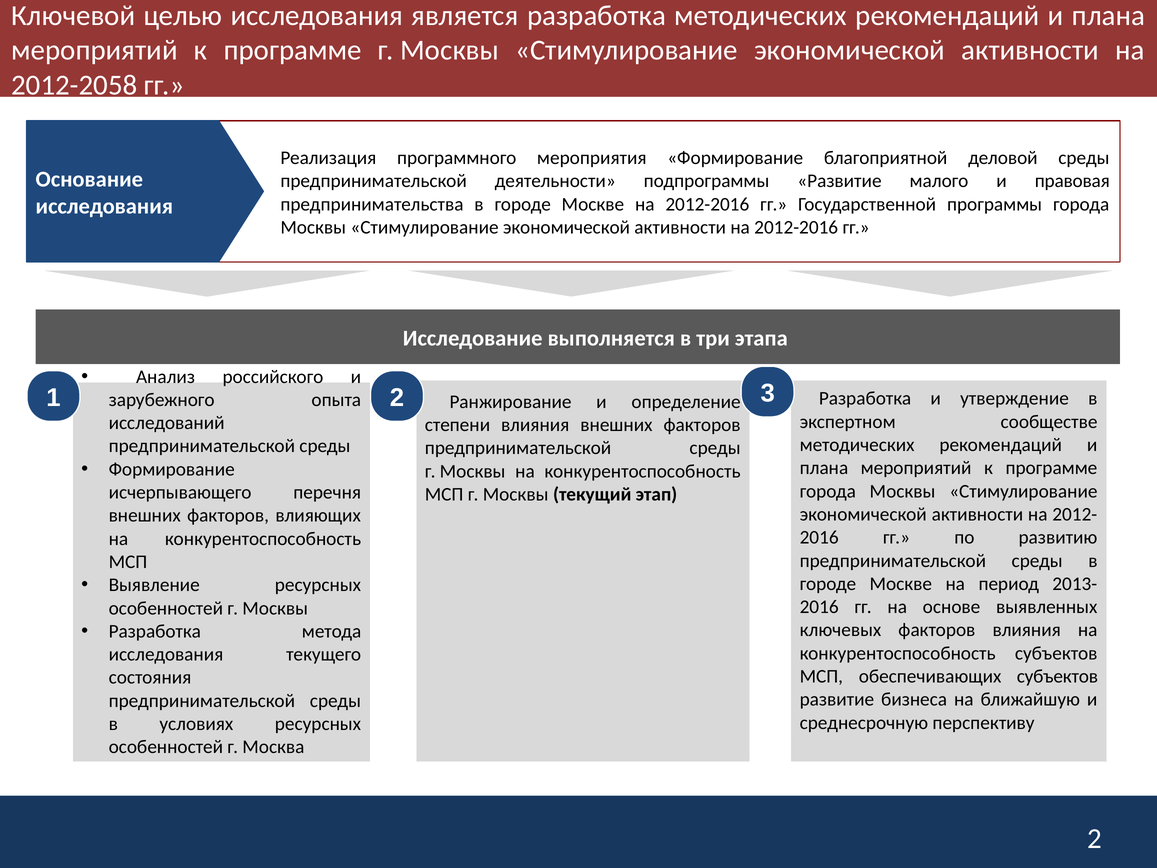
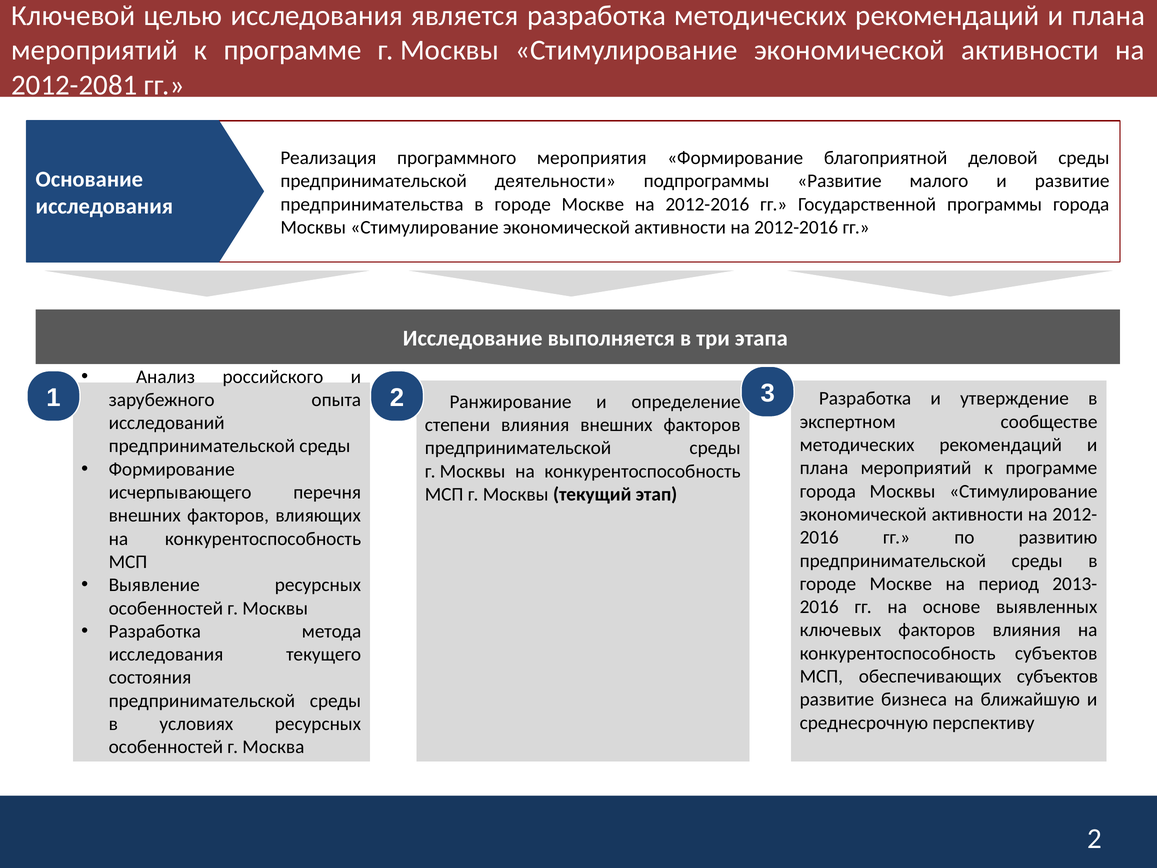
2012-2058: 2012-2058 -> 2012-2081 (74, 85)
и правовая: правовая -> развитие (1072, 181)
